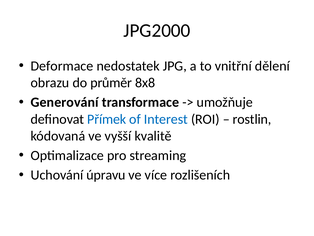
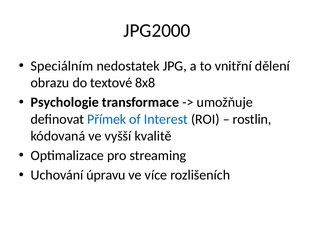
Deformace: Deformace -> Speciálním (62, 66)
průměr: průměr -> textové (111, 83)
Generování: Generování -> Psychologie (65, 102)
